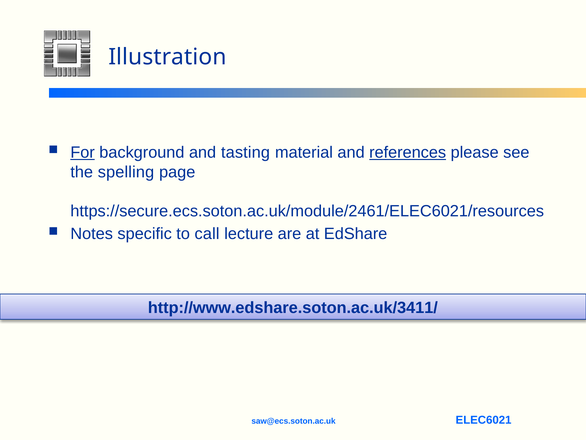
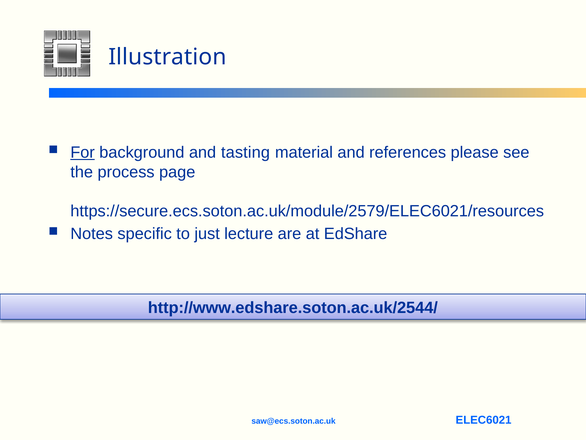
references underline: present -> none (408, 152)
spelling: spelling -> process (126, 172)
https://secure.ecs.soton.ac.uk/module/2461/ELEC6021/resources: https://secure.ecs.soton.ac.uk/module/2461/ELEC6021/resources -> https://secure.ecs.soton.ac.uk/module/2579/ELEC6021/resources (307, 211)
call: call -> just (207, 234)
http://www.edshare.soton.ac.uk/3411/: http://www.edshare.soton.ac.uk/3411/ -> http://www.edshare.soton.ac.uk/2544/ (293, 307)
